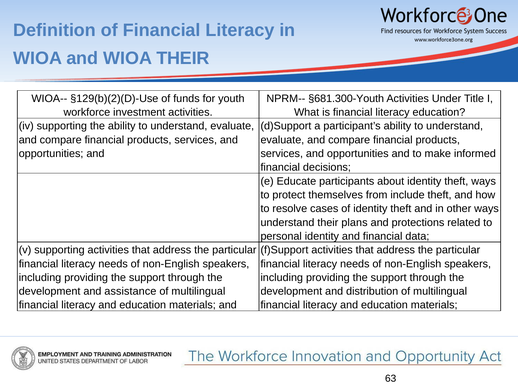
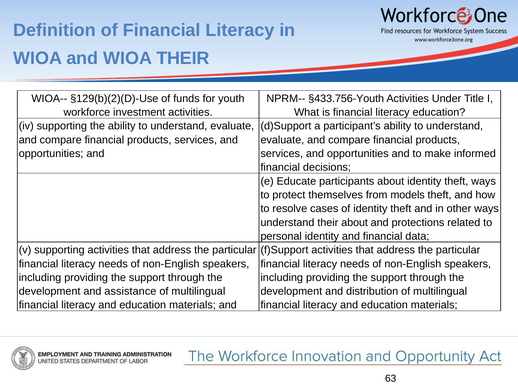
§681.300-Youth: §681.300-Youth -> §433.756-Youth (346, 99)
include: include -> models (408, 195)
their plans: plans -> about (355, 223)
